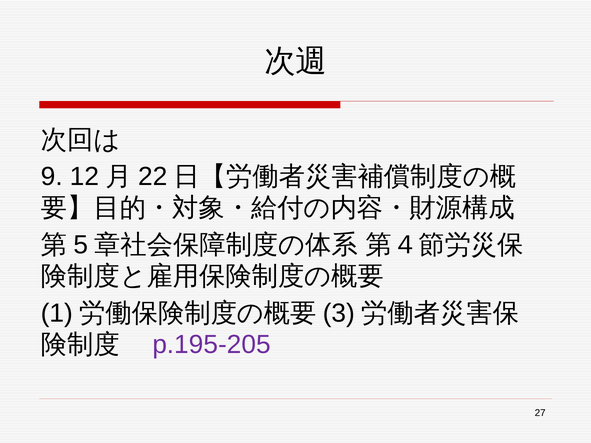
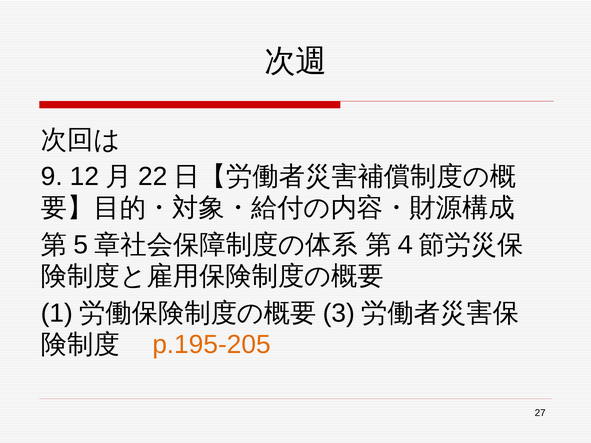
p.195-205 colour: purple -> orange (212, 345)
